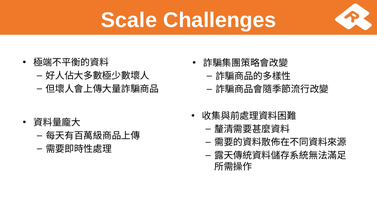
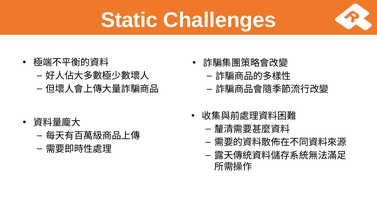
Scale: Scale -> Static (129, 20)
